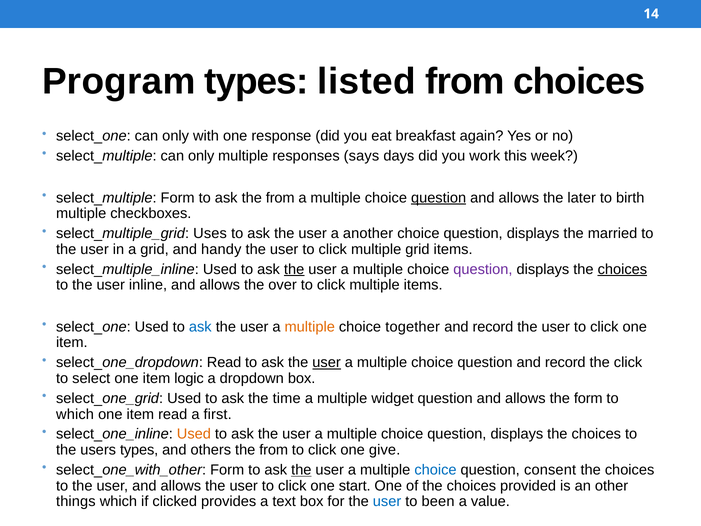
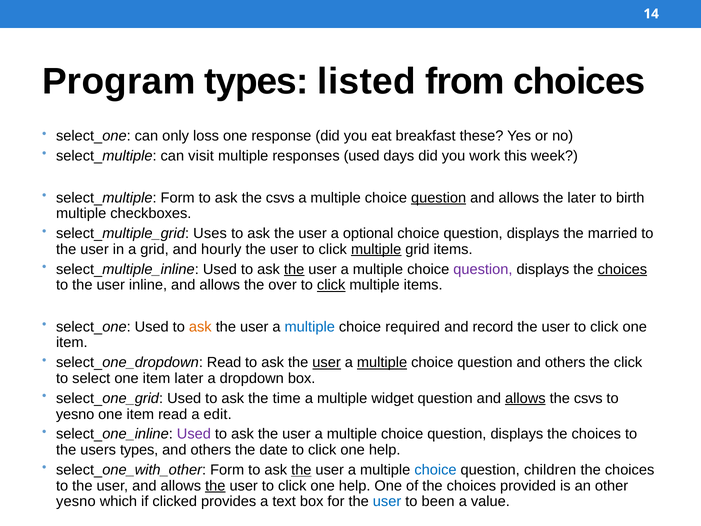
with: with -> loss (206, 136)
again: again -> these (482, 136)
select_multiple can only: only -> visit (201, 156)
responses says: says -> used (362, 156)
ask the from: from -> csvs (280, 198)
another: another -> optional (368, 233)
handy: handy -> hourly (221, 249)
multiple underline: none -> present (376, 249)
click underline: none -> present (331, 285)
ask colour: blue -> orange (200, 327)
multiple colour: orange -> blue (310, 327)
together: together -> required (413, 327)
multiple underline: none -> present (382, 362)
question and record: record -> others (565, 362)
item logic: logic -> later (189, 378)
allows underline: none -> present (525, 398)
form: form -> csvs (588, 398)
which: which -> yesno (75, 414)
first: first -> edit (218, 414)
Used colour: orange -> purple (194, 434)
from: from -> date (274, 450)
give: give -> help (385, 450)
consent: consent -> children (550, 470)
the underline: none -> present (215, 486)
start: start -> help (355, 486)
things: things -> yesno (76, 501)
